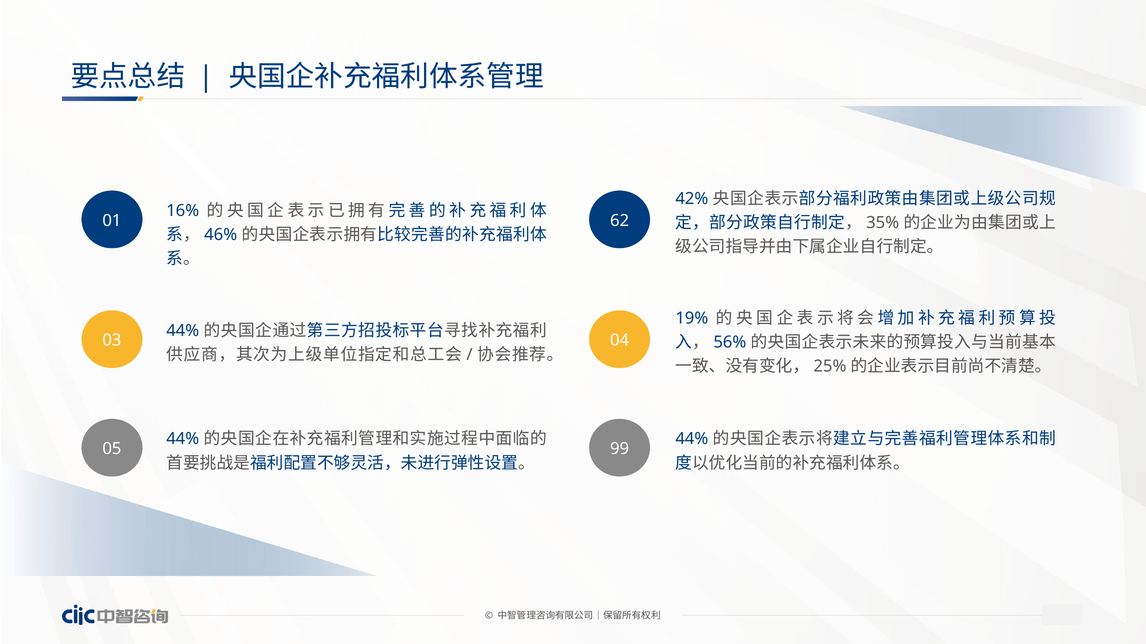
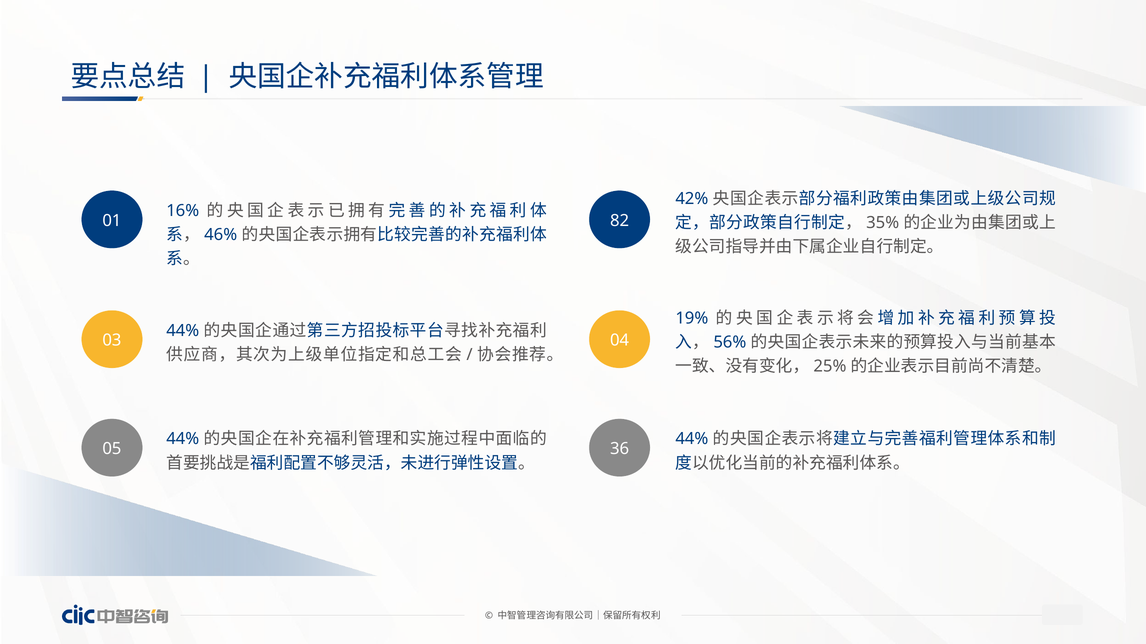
62: 62 -> 82 (620, 221)
99: 99 -> 36 (620, 449)
